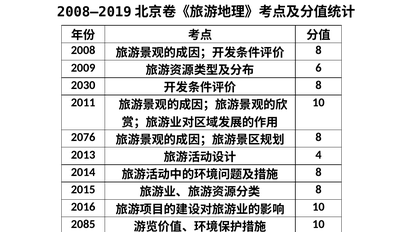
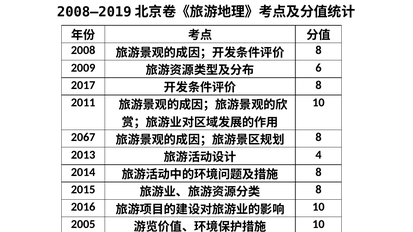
2030: 2030 -> 2017 (83, 85)
2076: 2076 -> 2067 (83, 138)
2085: 2085 -> 2005 (83, 225)
